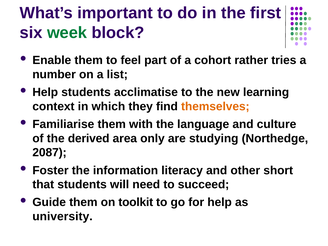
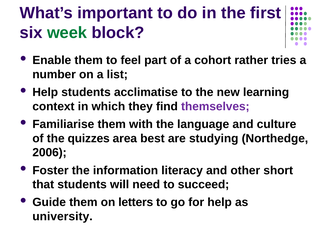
themselves colour: orange -> purple (215, 106)
derived: derived -> quizzes (89, 138)
only: only -> best (152, 138)
2087: 2087 -> 2006 (50, 153)
toolkit: toolkit -> letters (136, 202)
